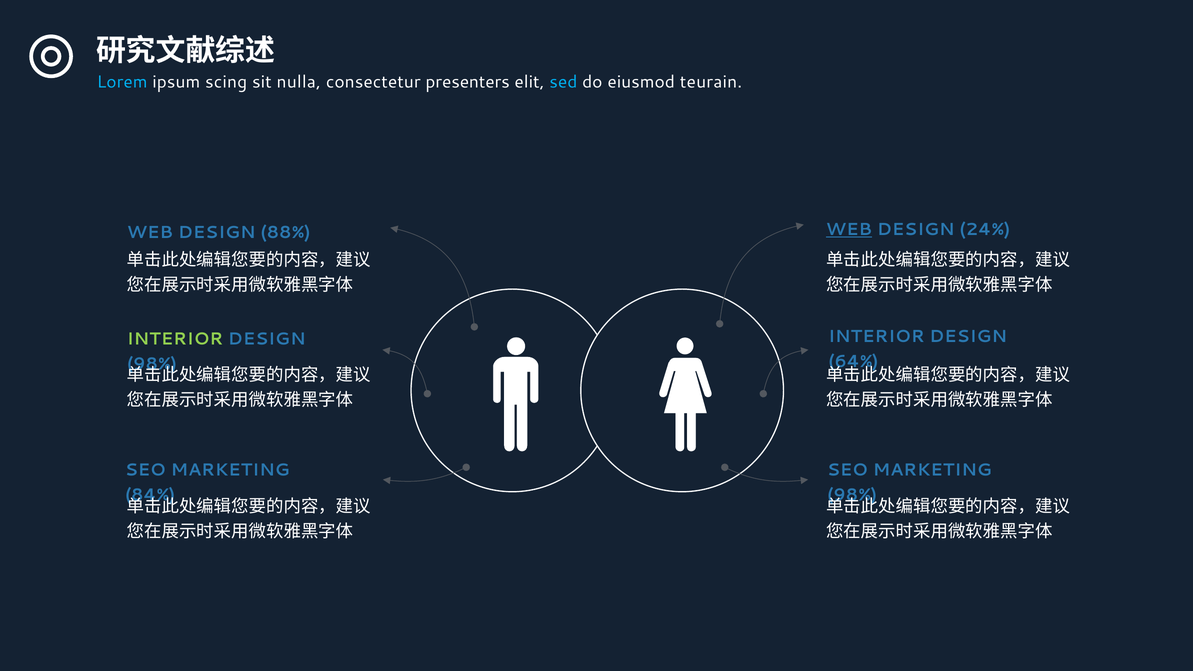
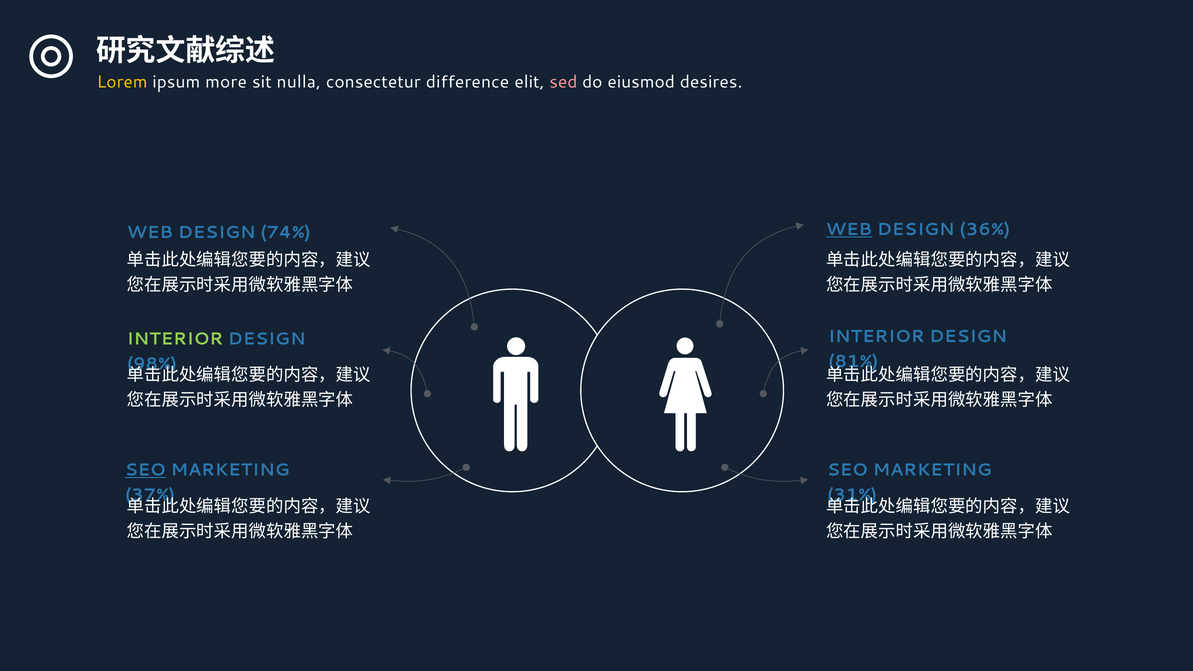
Lorem colour: light blue -> yellow (122, 82)
scing: scing -> more (226, 82)
presenters: presenters -> difference (468, 82)
sed colour: light blue -> pink (563, 82)
teurain: teurain -> desires (711, 82)
24%: 24% -> 36% (985, 230)
88%: 88% -> 74% (286, 233)
64%: 64% -> 81% (853, 361)
SEO underline: none -> present (145, 470)
98%: 98% -> 31% (852, 495)
84%: 84% -> 37% (150, 495)
